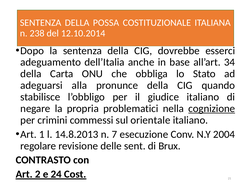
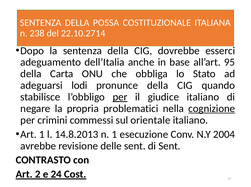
12.10.2014: 12.10.2014 -> 22.10.2714 (83, 33)
34: 34 -> 95 (230, 62)
alla: alla -> lodi (79, 86)
per underline: none -> present (120, 97)
n 7: 7 -> 1 (114, 135)
regolare: regolare -> avrebbe (38, 146)
di Brux: Brux -> Sent (169, 146)
